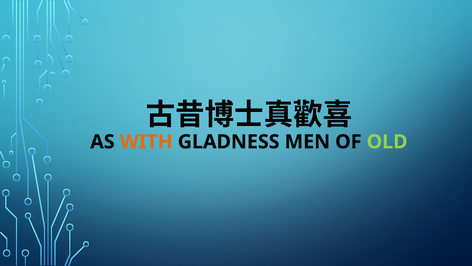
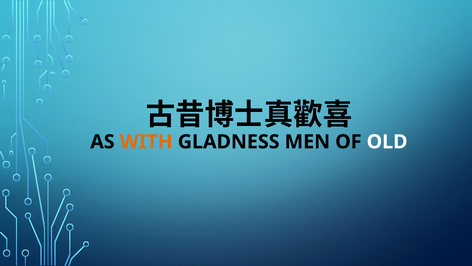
OLD colour: light green -> white (387, 142)
